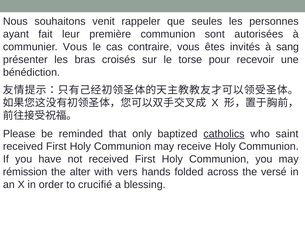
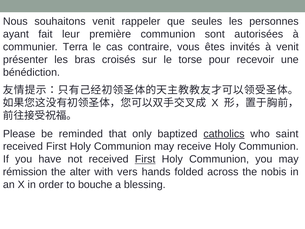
communier Vous: Vous -> Terra (75, 47)
à sang: sang -> venit (288, 47)
First underline: none -> present (145, 159)
versé: versé -> nobis (274, 172)
crucifié: crucifié -> bouche (95, 184)
